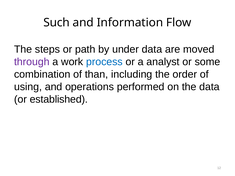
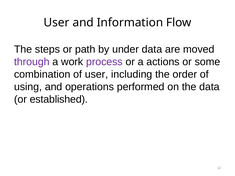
Such: Such -> User (56, 23)
process colour: blue -> purple (104, 62)
analyst: analyst -> actions (163, 62)
of than: than -> user (97, 74)
